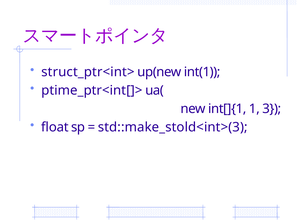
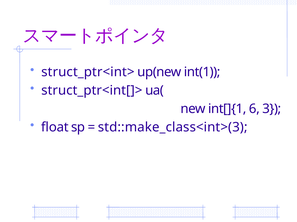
ptime_ptr<int[]>: ptime_ptr<int[]> -> struct_ptr<int[]> (92, 91)
1: 1 -> 6 (254, 109)
std::make_stold<int>(3: std::make_stold<int>(3 -> std::make_class<int>(3 (173, 128)
